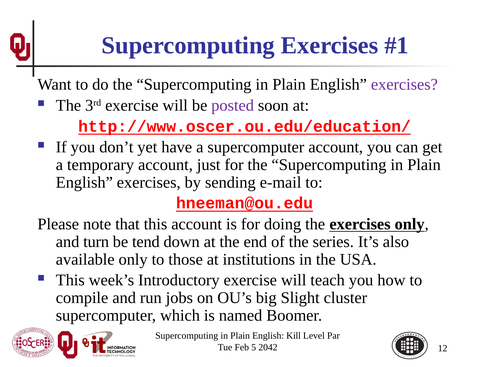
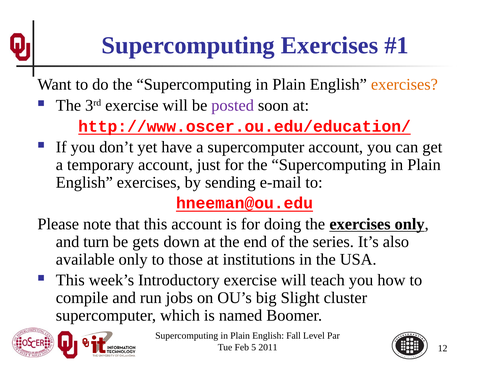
exercises colour: purple -> orange (404, 85)
tend: tend -> gets (146, 242)
Kill: Kill -> Fall (294, 336)
2042: 2042 -> 2011 (268, 347)
